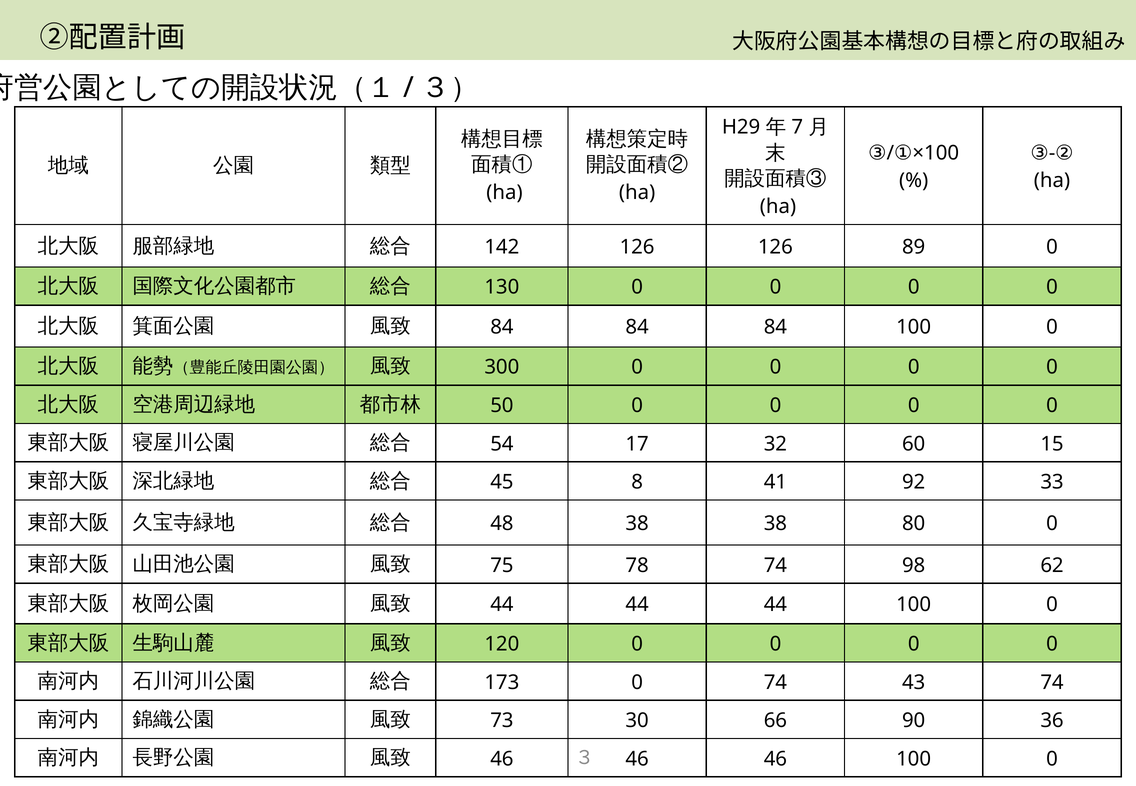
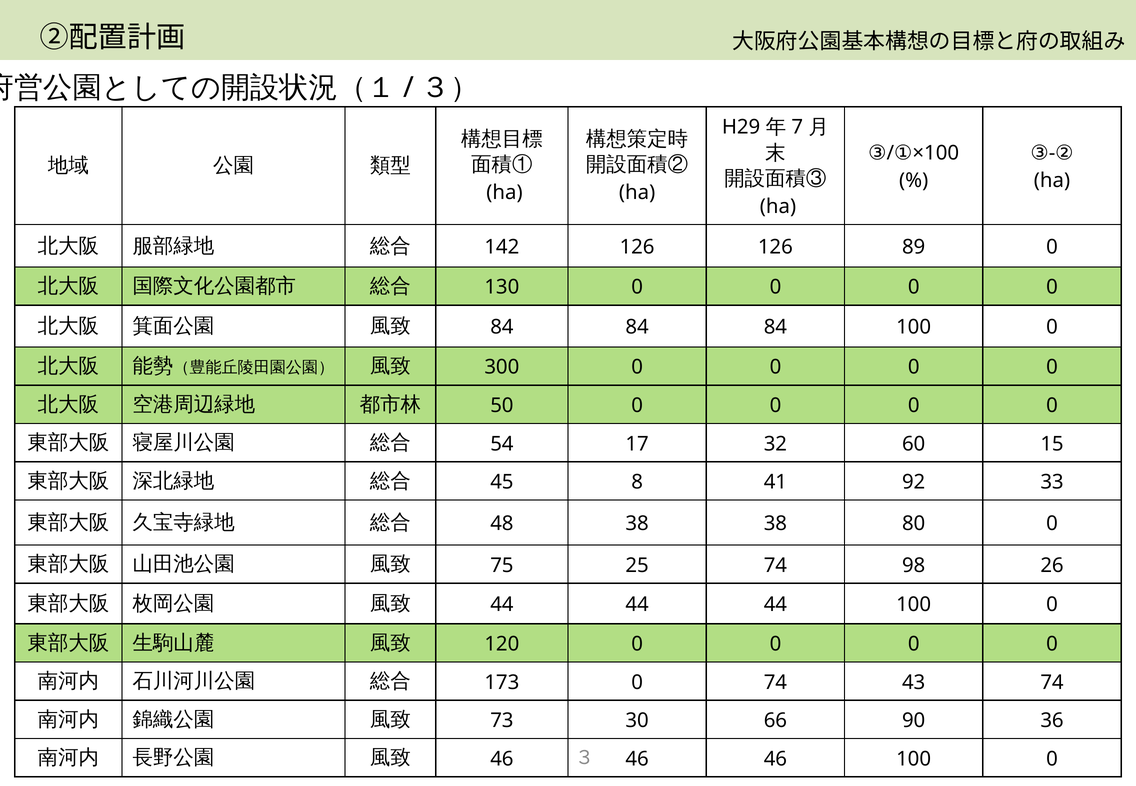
78: 78 -> 25 (637, 566)
62: 62 -> 26 (1052, 566)
